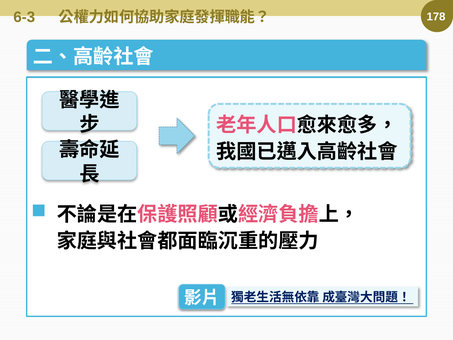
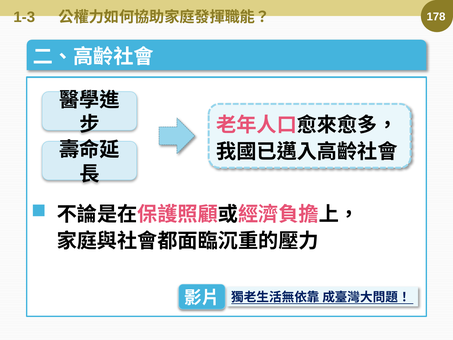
6-3: 6-3 -> 1-3 (24, 17)
